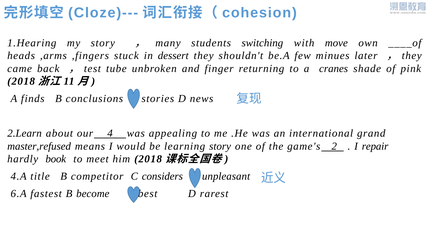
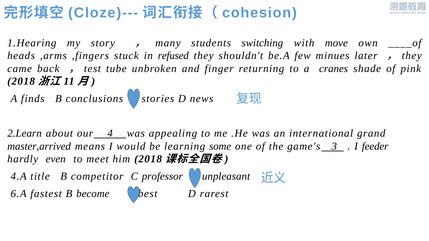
dessert: dessert -> refused (173, 56)
master,refused: master,refused -> master,arrived (39, 146)
learning story: story -> some (220, 146)
2: 2 -> 3 (334, 146)
repair: repair -> feeder (375, 146)
book: book -> even (56, 159)
considers: considers -> professor (162, 177)
